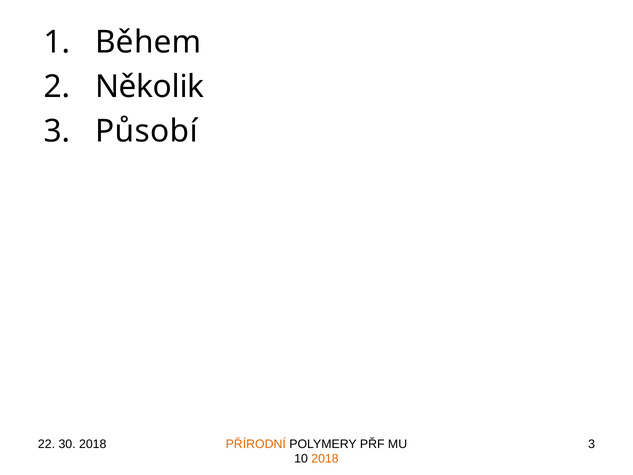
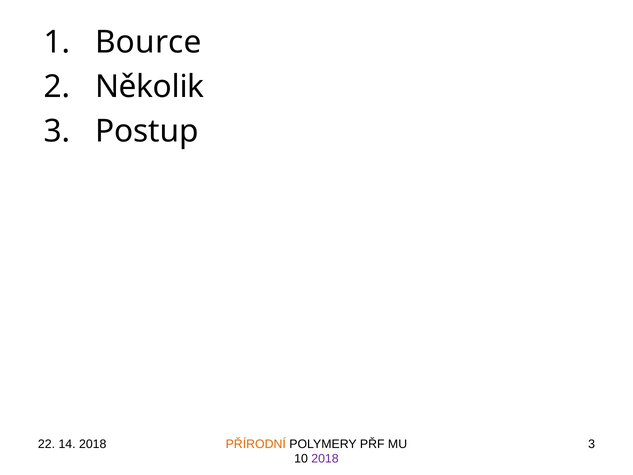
Během: Během -> Bource (148, 42)
Působí: Působí -> Postup (147, 131)
30: 30 -> 14 (67, 444)
2018 colour: orange -> purple (325, 459)
